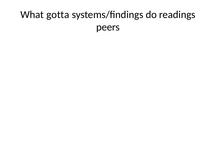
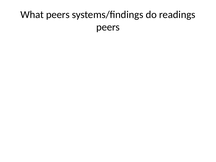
What gotta: gotta -> peers (58, 15)
